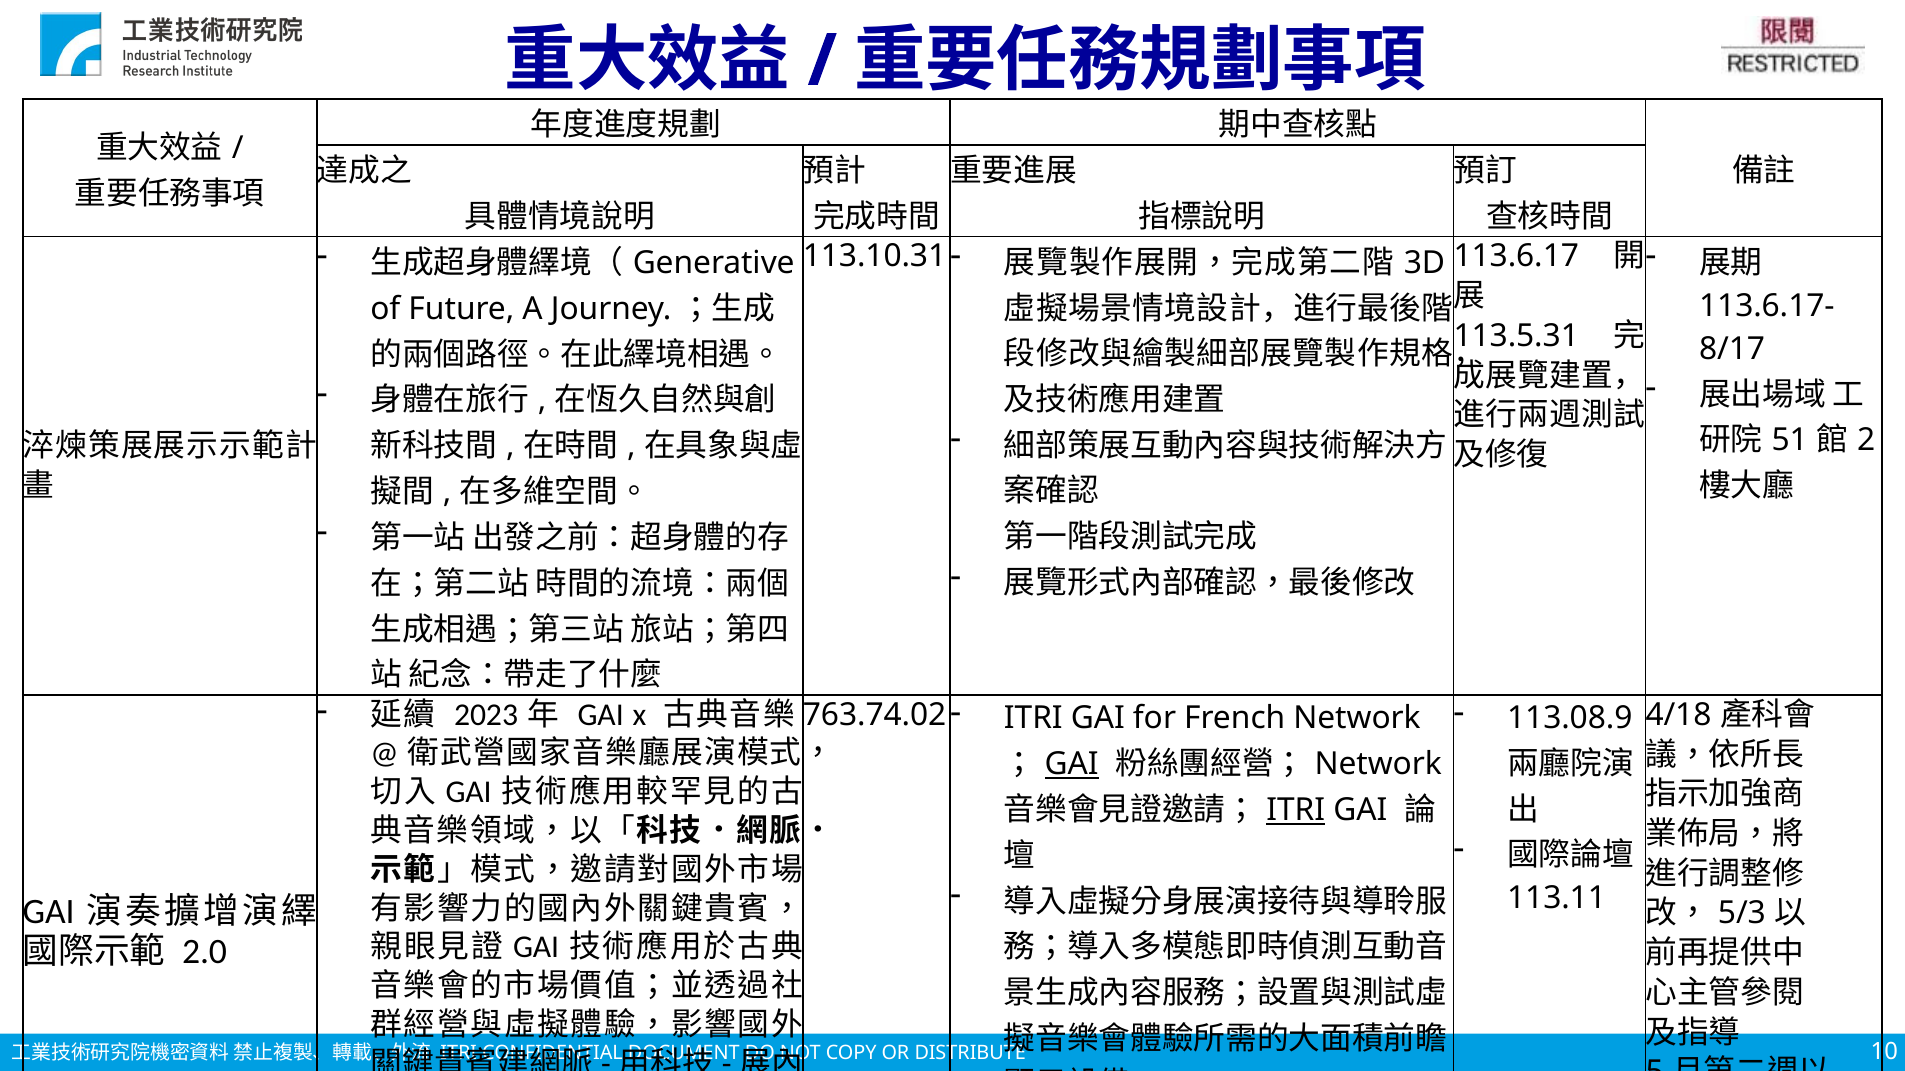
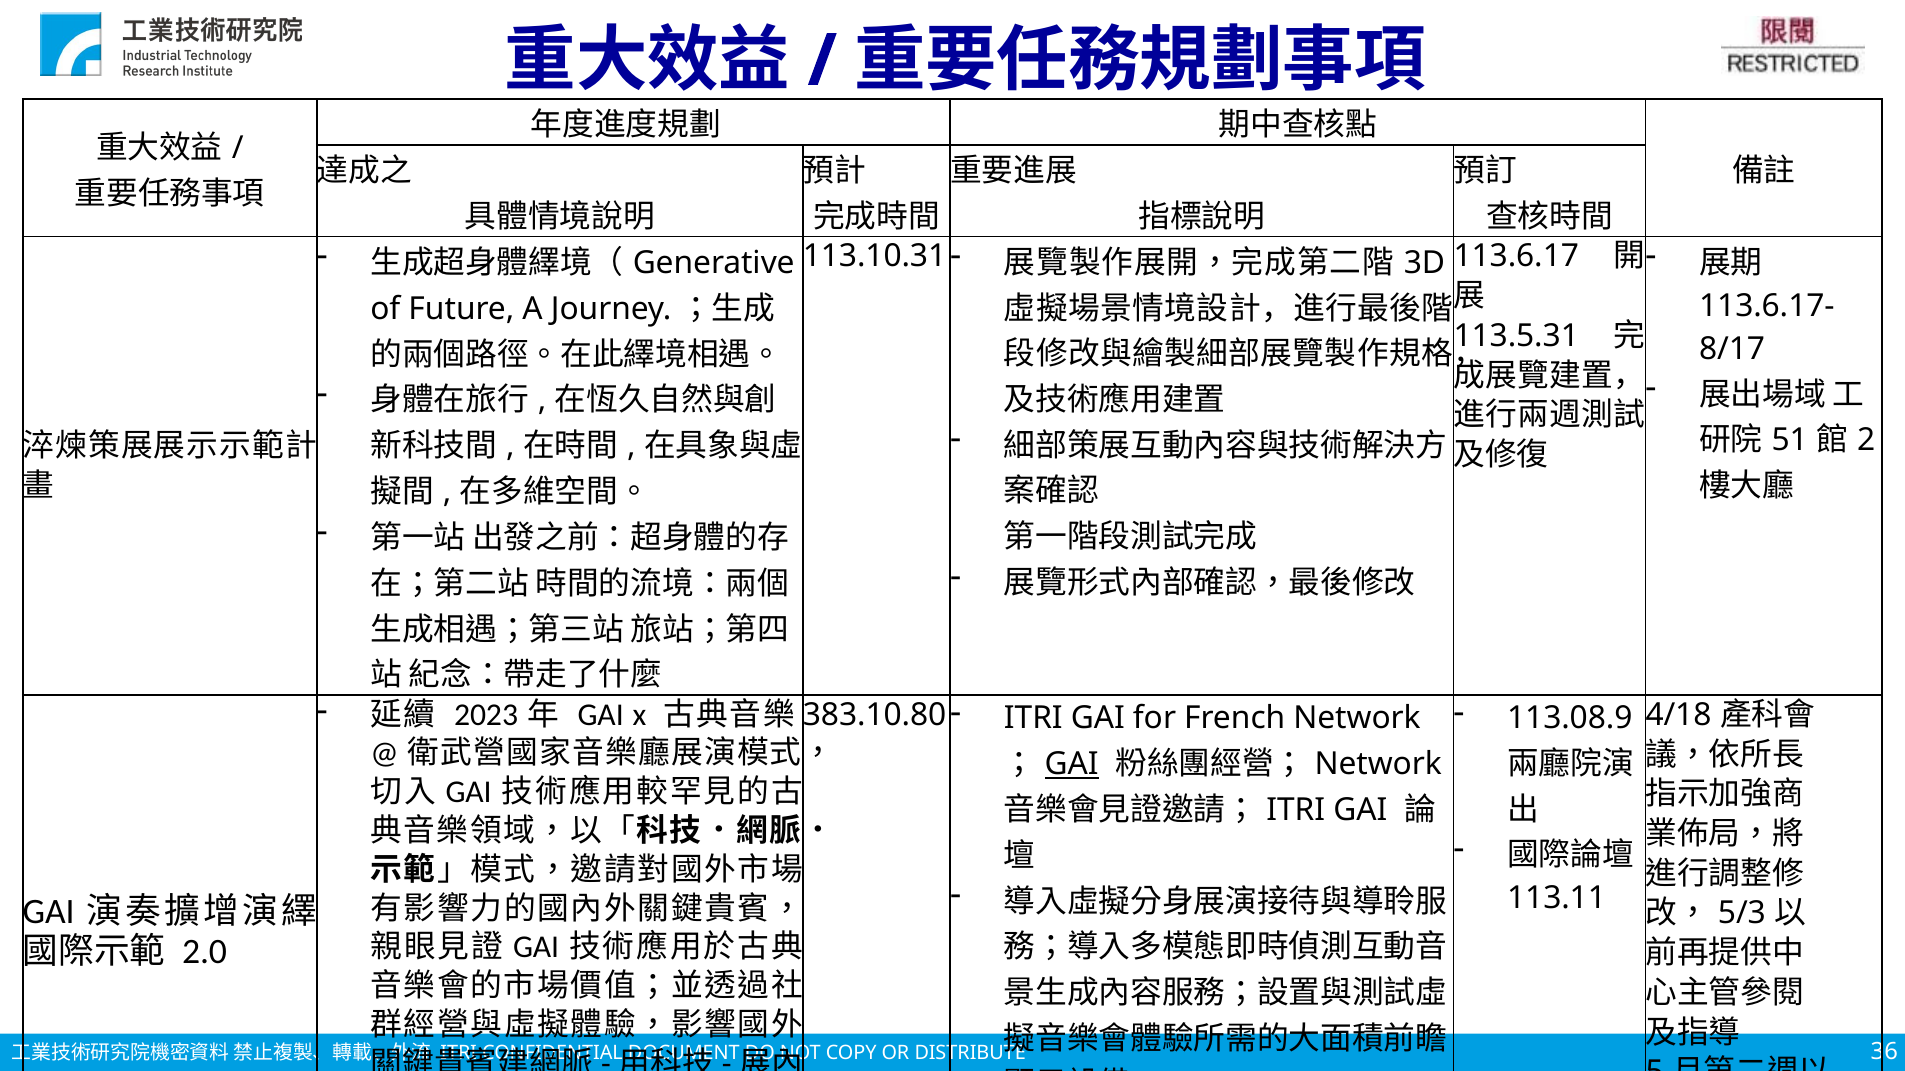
763.74.02: 763.74.02 -> 383.10.80 (875, 715)
ITRI underline: present -> none (1296, 810)
10: 10 -> 36 (1884, 1053)
